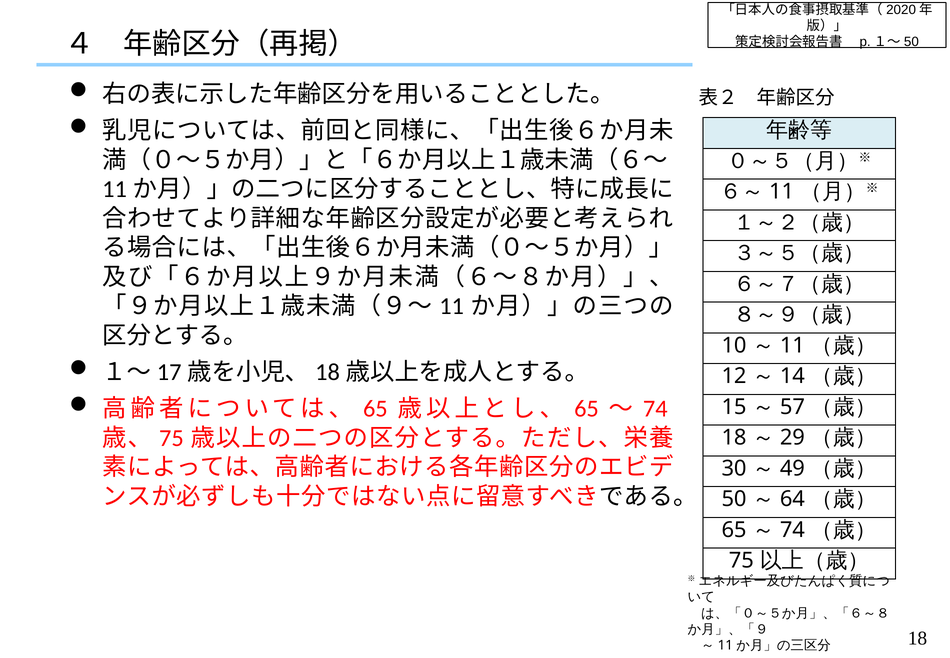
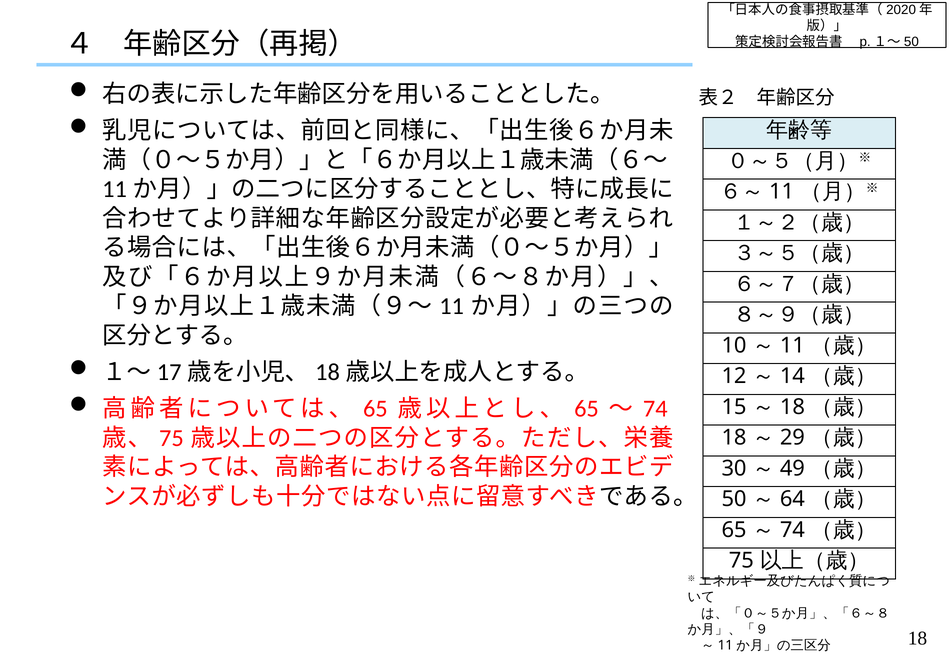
57: 57 -> 18 (792, 407)
